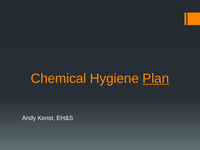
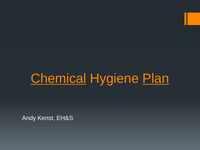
Chemical underline: none -> present (58, 79)
